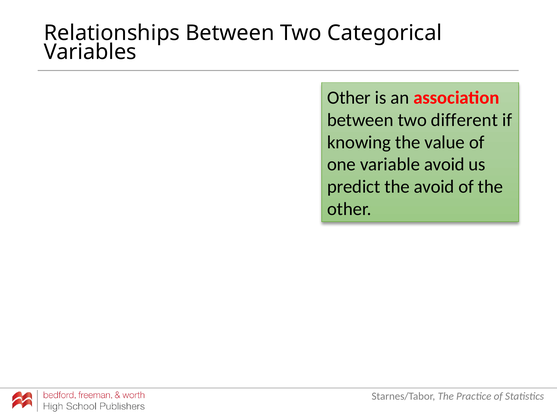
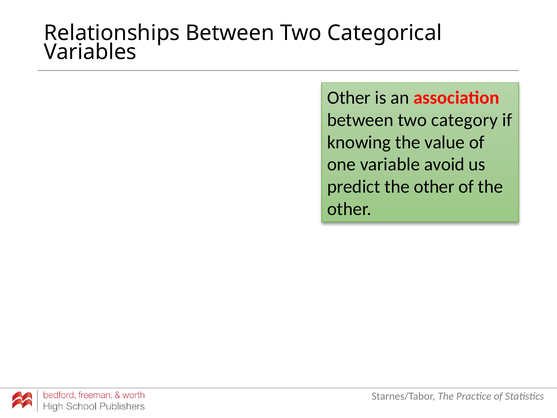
different: different -> category (464, 120)
predict the avoid: avoid -> other (434, 187)
